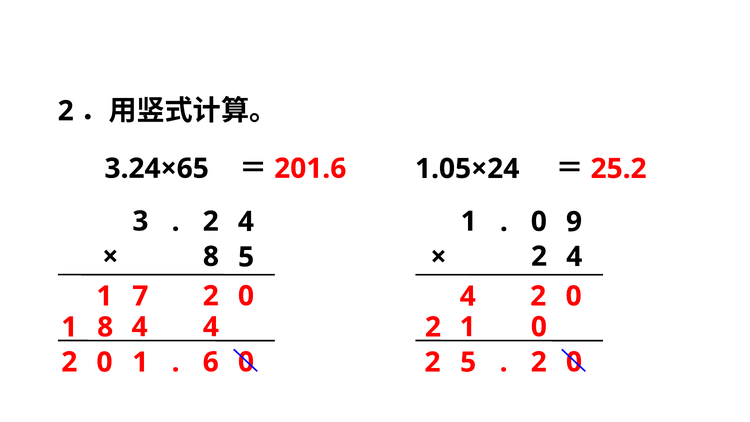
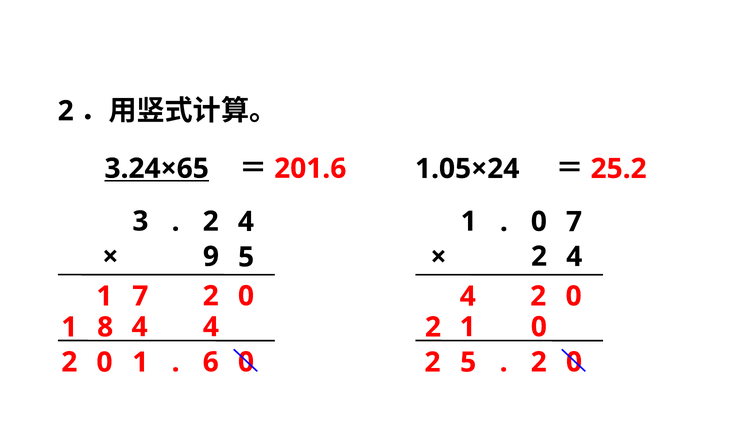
3.24×65 underline: none -> present (157, 168)
0 9: 9 -> 7 (574, 222)
8: 8 -> 9 (211, 257)
